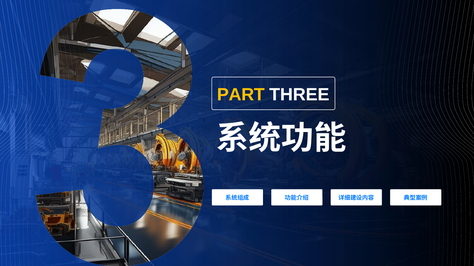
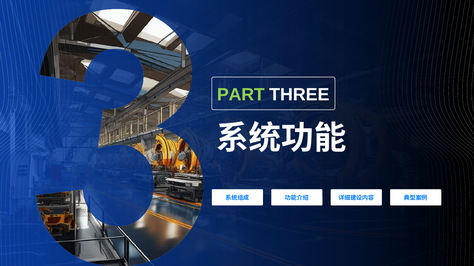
PART colour: yellow -> light green (241, 95)
